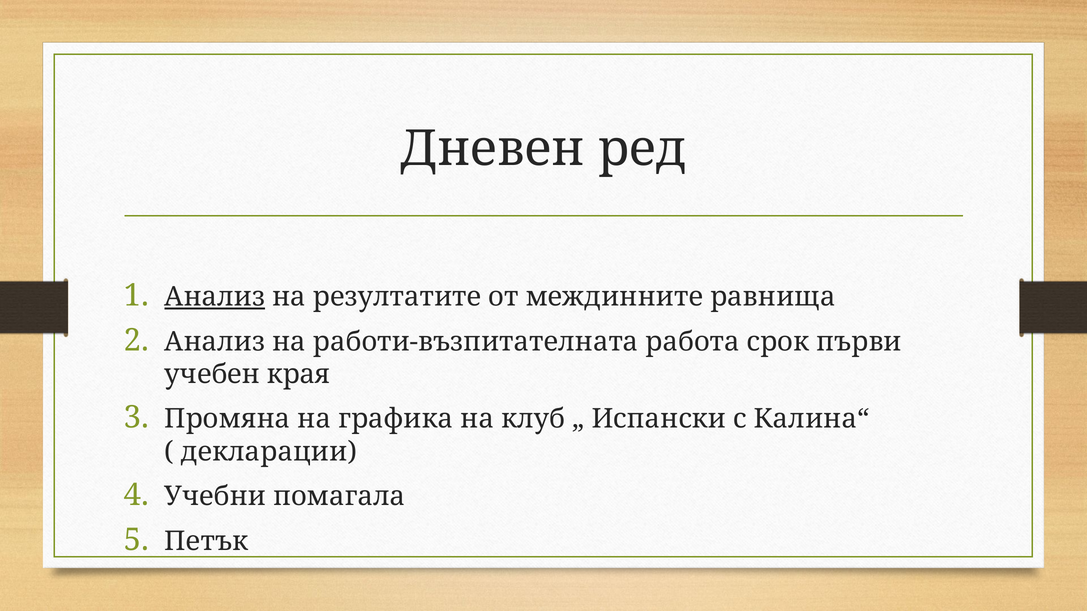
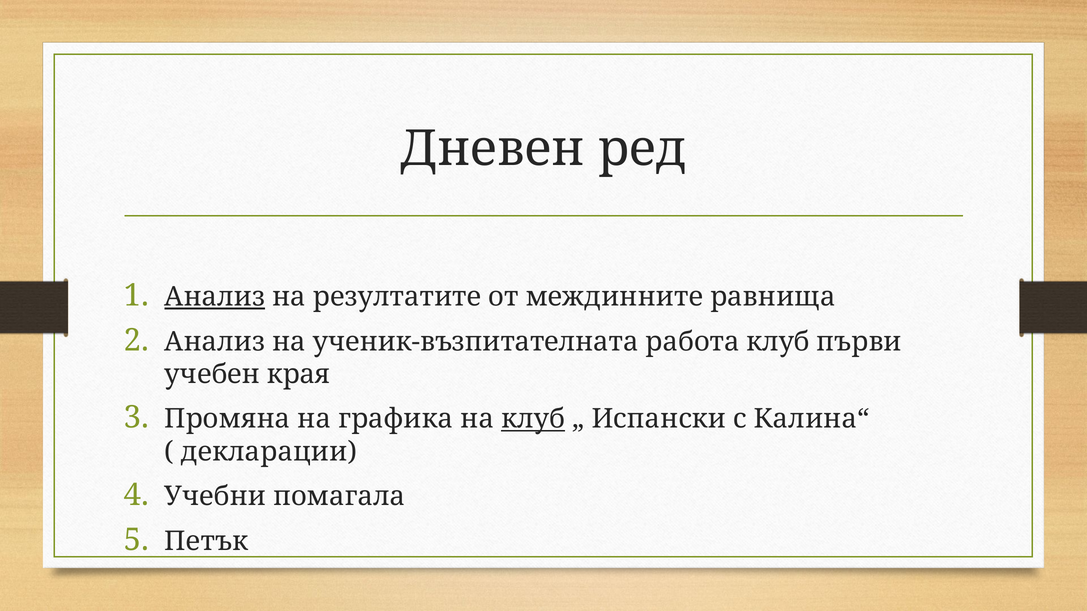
работи-възпитателната: работи-възпитателната -> ученик-възпитателната (476, 342)
работа срок: срок -> клуб (778, 342)
клуб underline: none -> present (533, 419)
